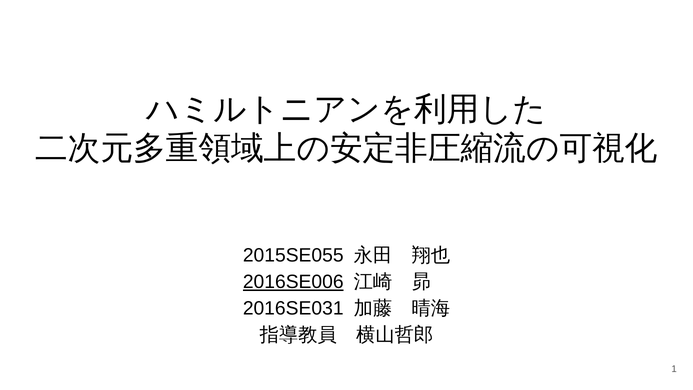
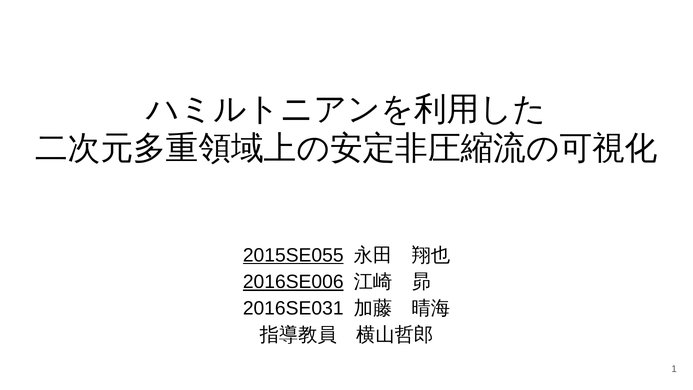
2015SE055 underline: none -> present (293, 255)
